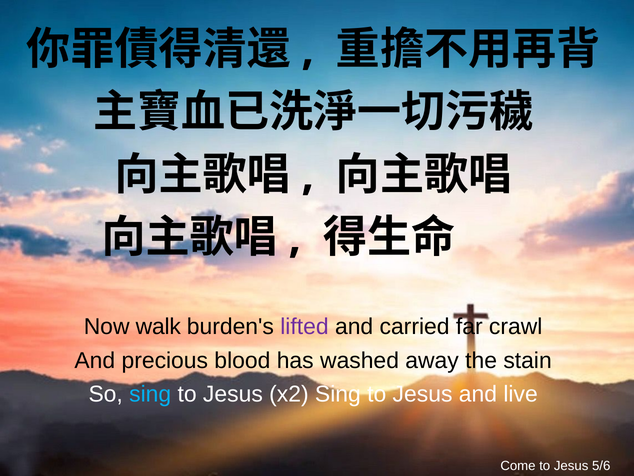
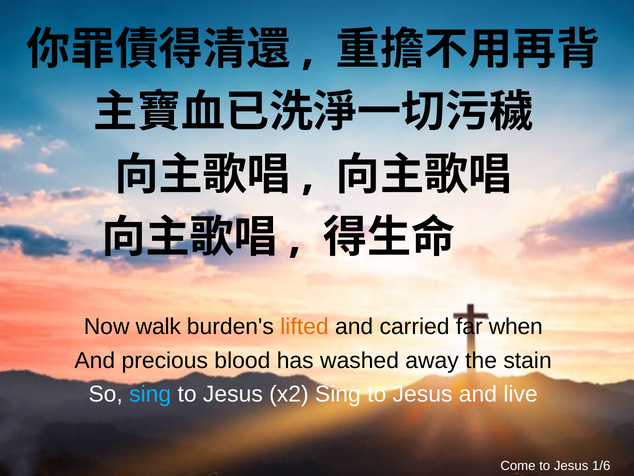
lifted colour: purple -> orange (304, 326)
crawl: crawl -> when (516, 326)
5/6: 5/6 -> 1/6 (601, 465)
